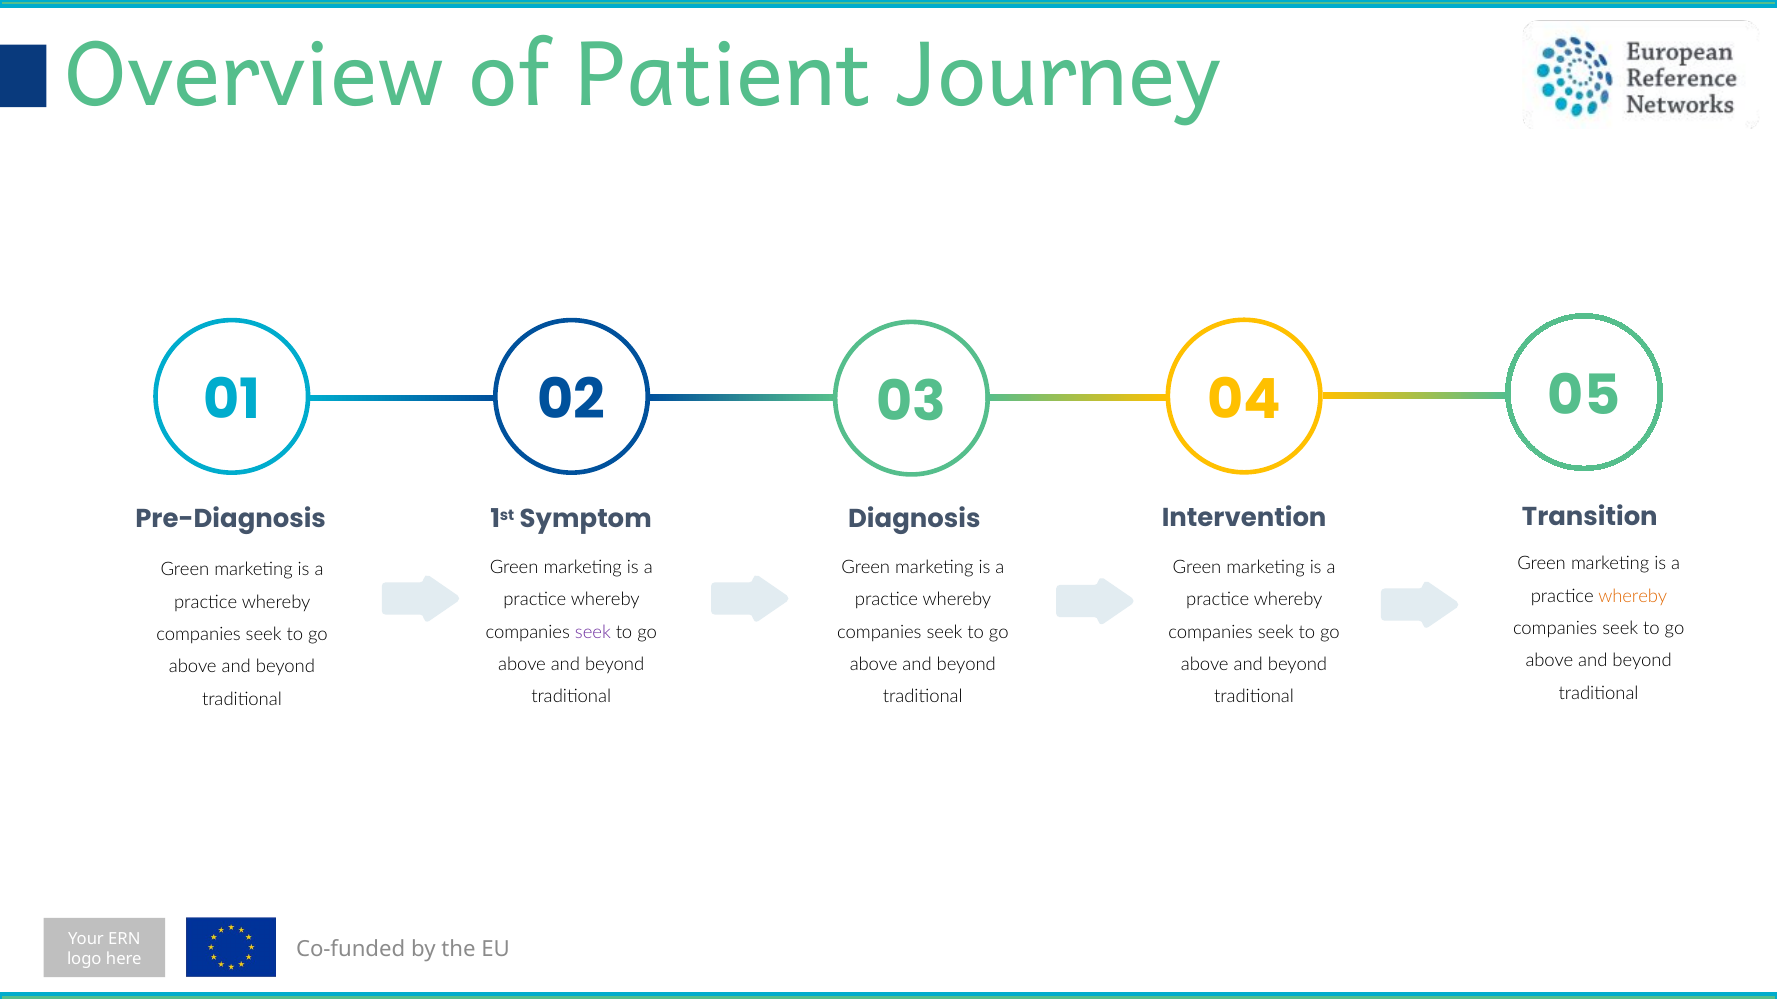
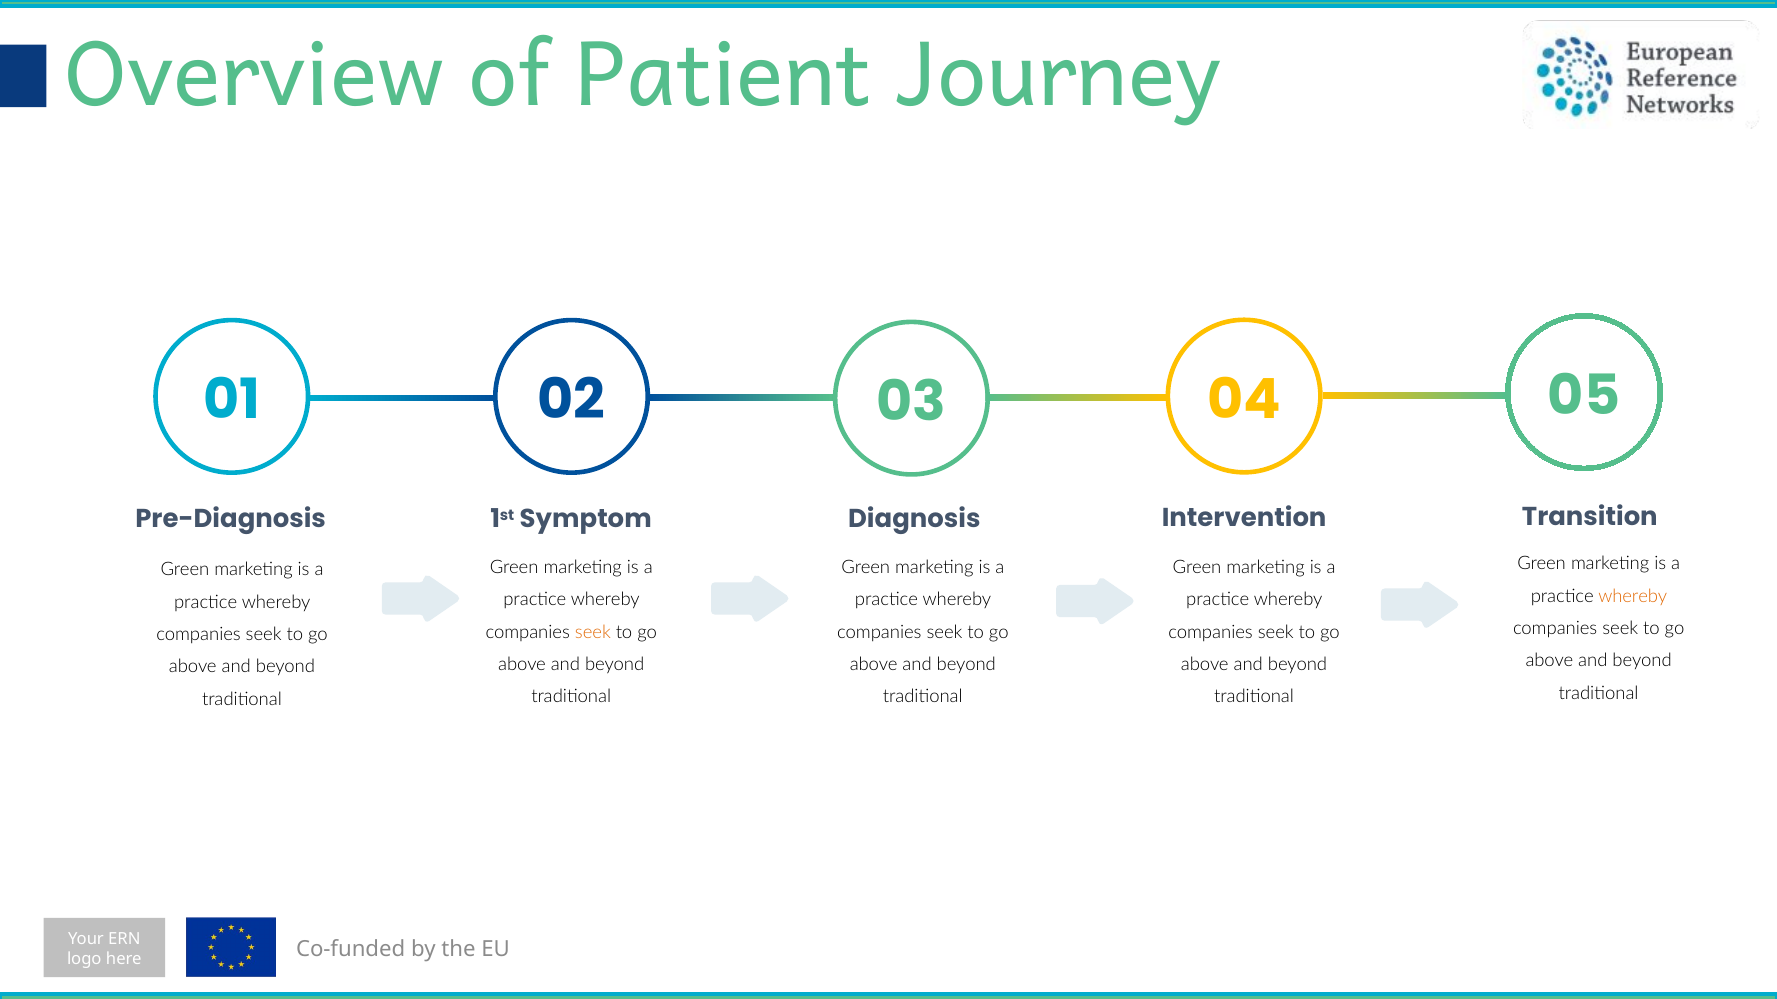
seek colour: purple -> orange (593, 632)
